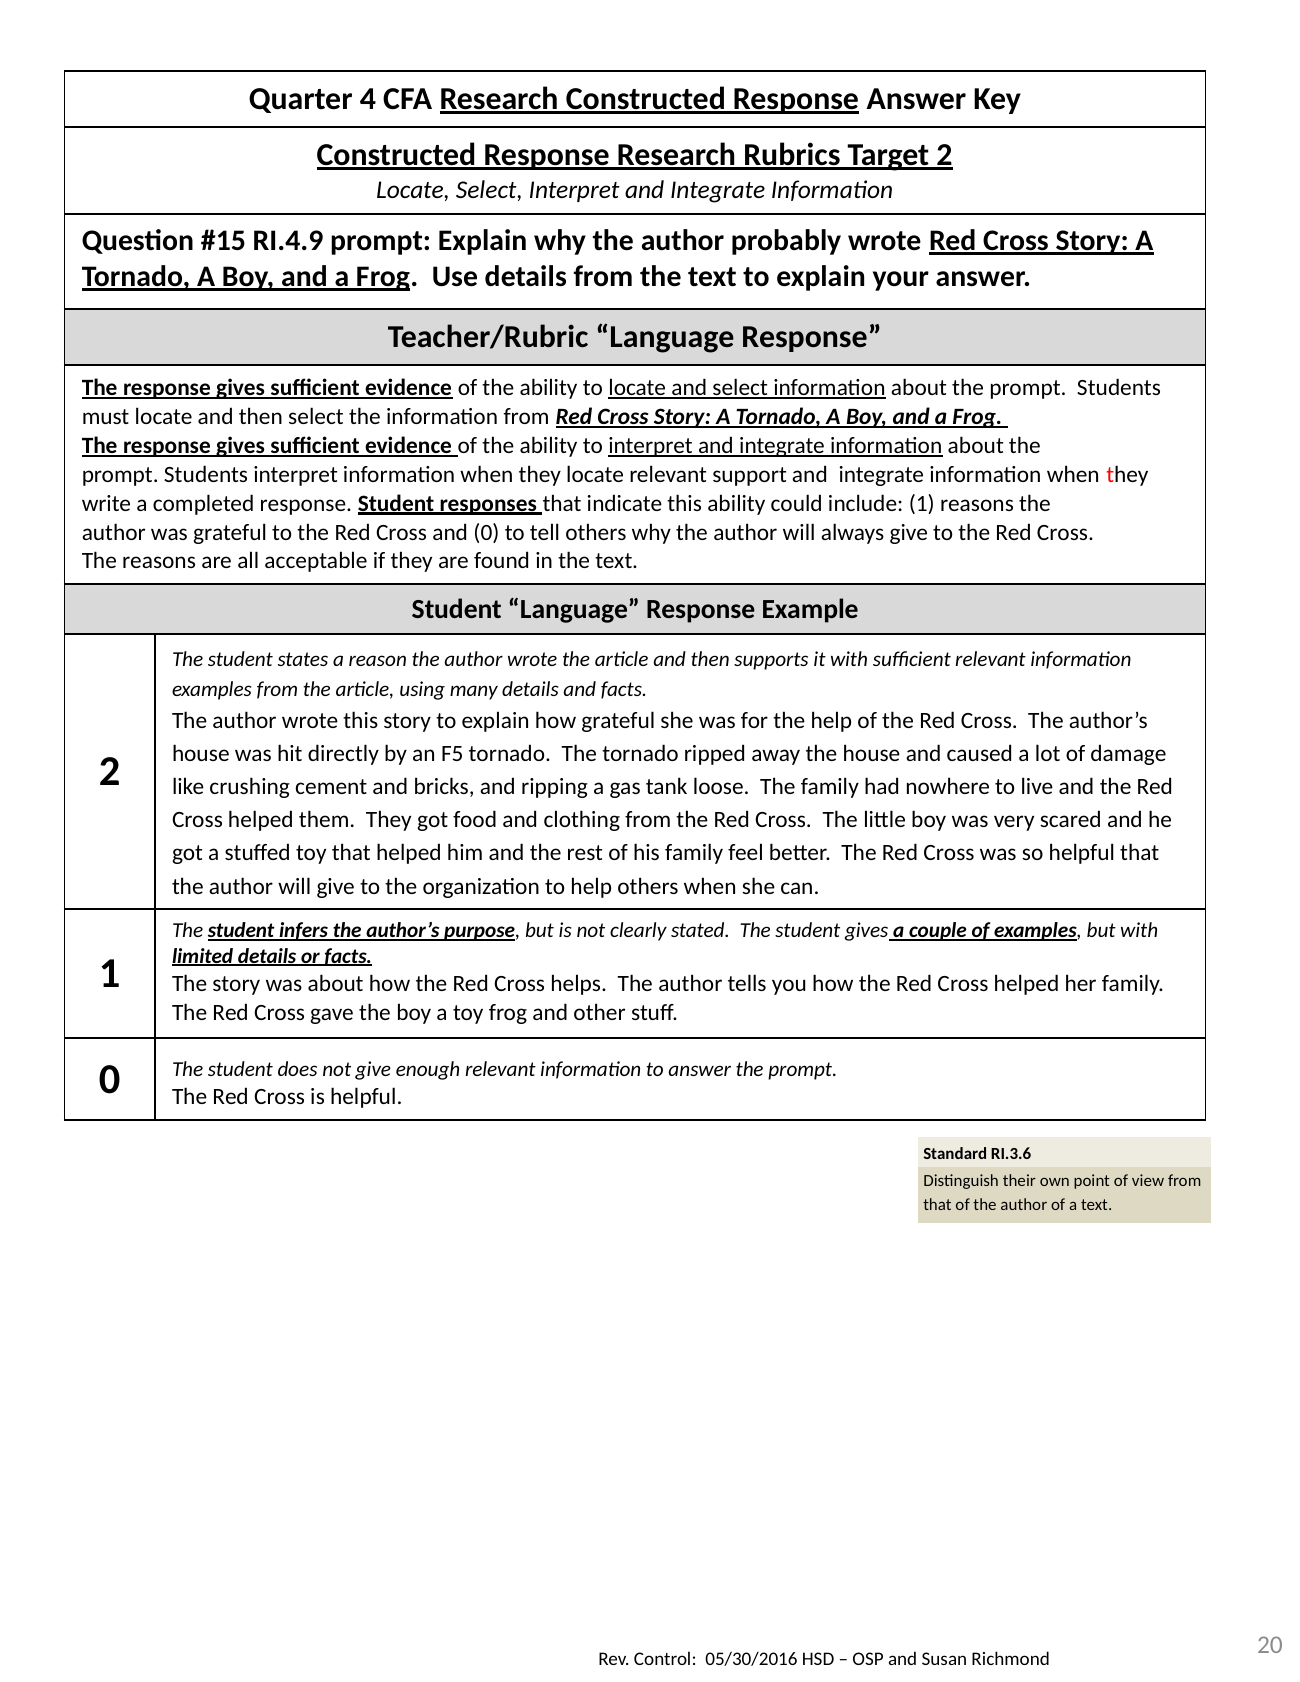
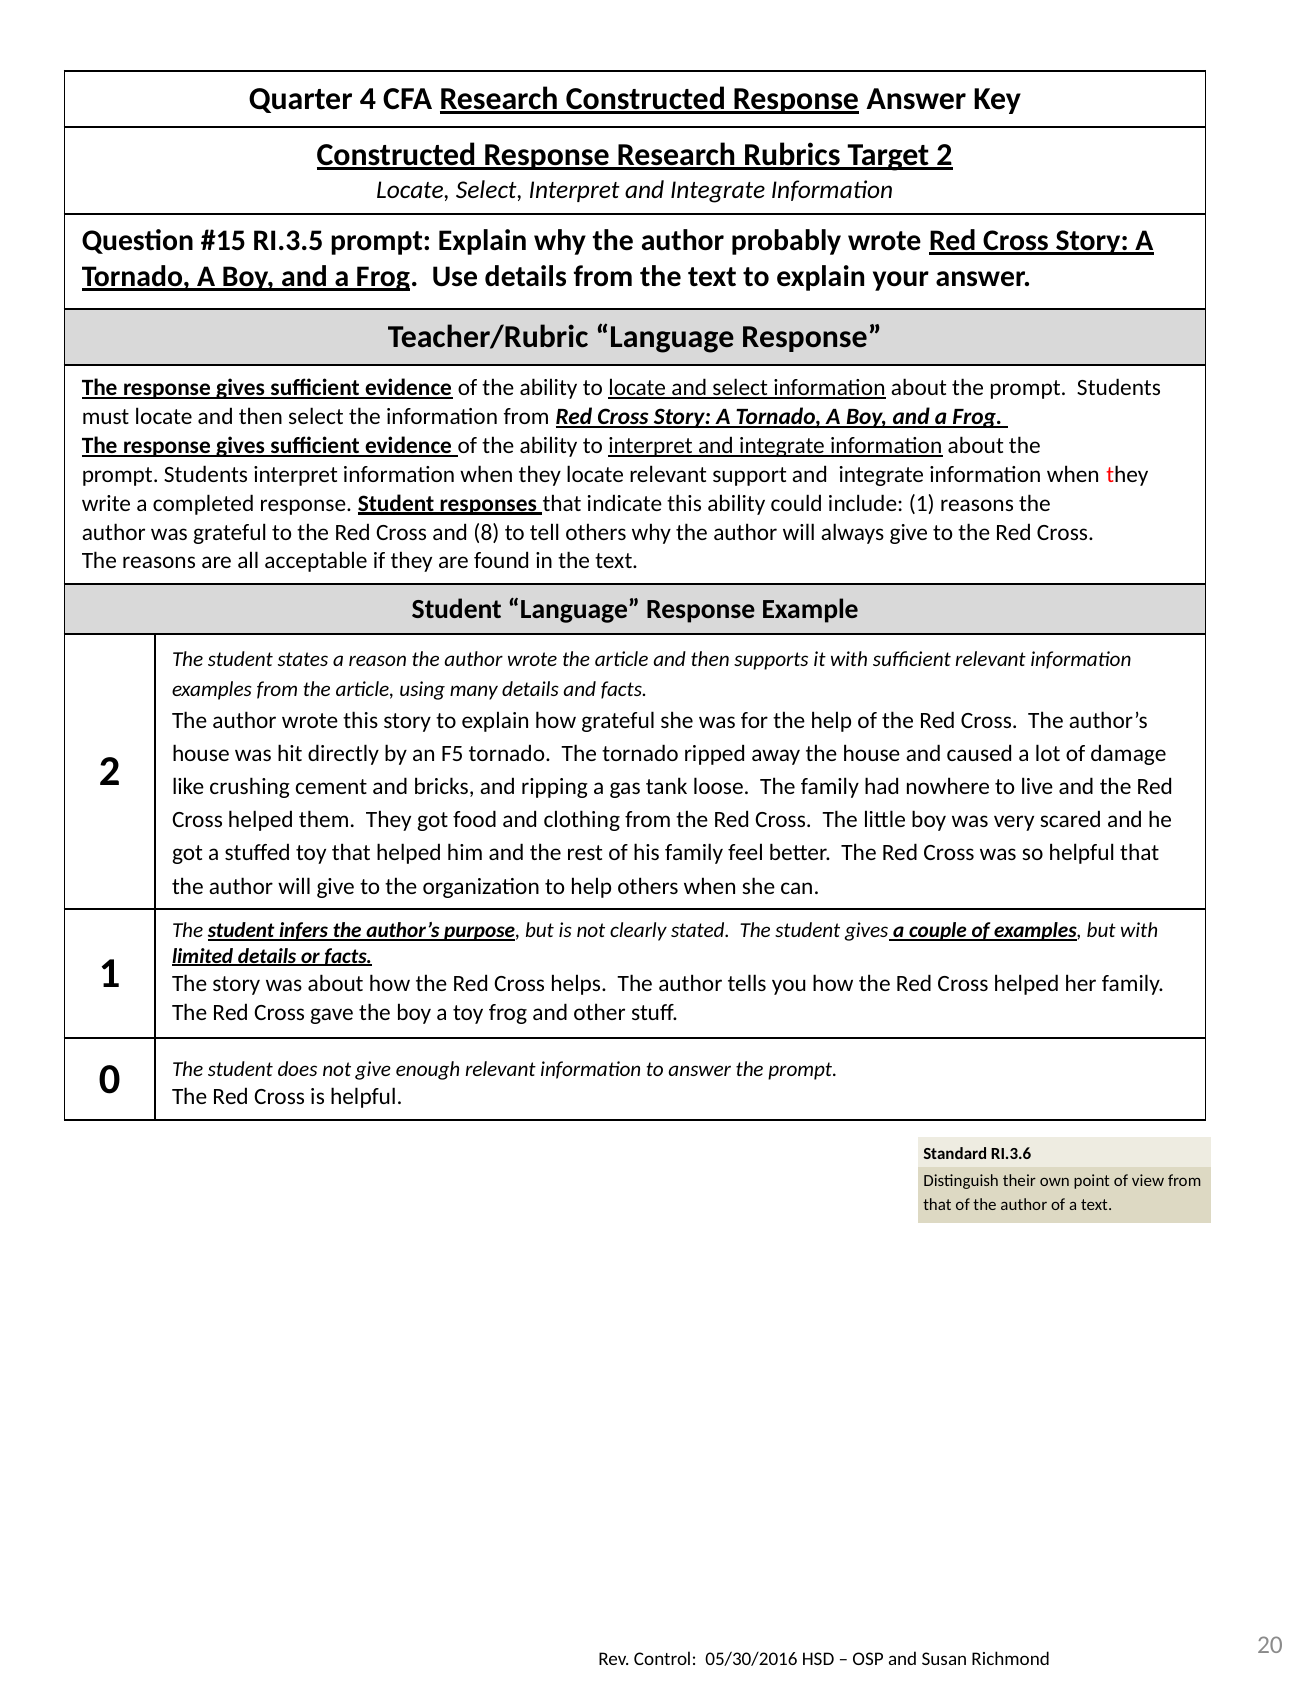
RI.4.9: RI.4.9 -> RI.3.5 (288, 241)
and 0: 0 -> 8 (486, 532)
